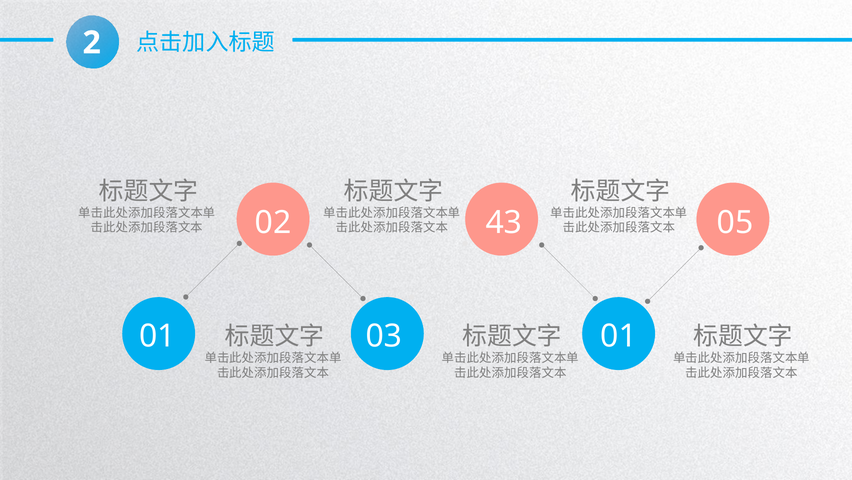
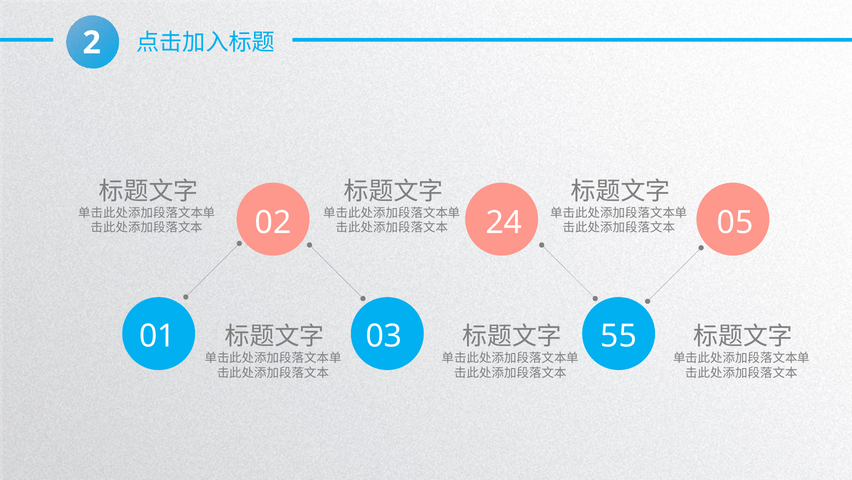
43: 43 -> 24 (504, 222)
03 01: 01 -> 55 (619, 336)
